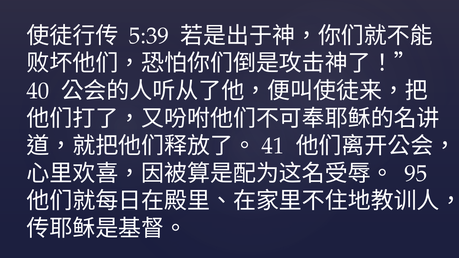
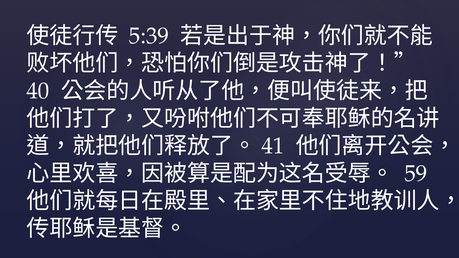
95: 95 -> 59 (416, 174)
